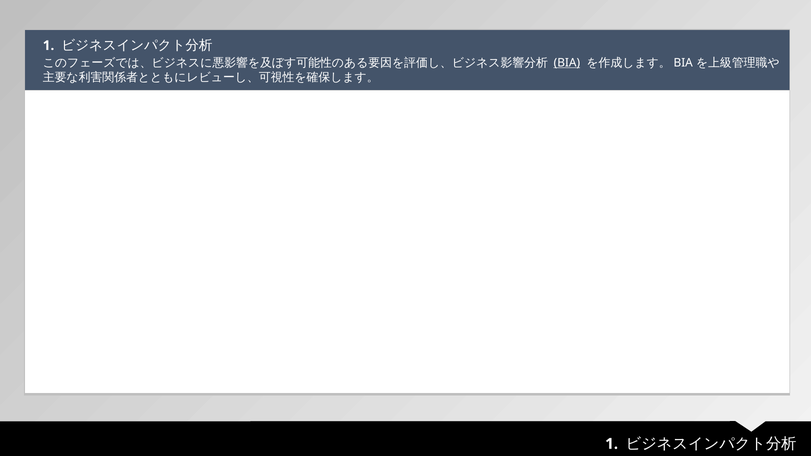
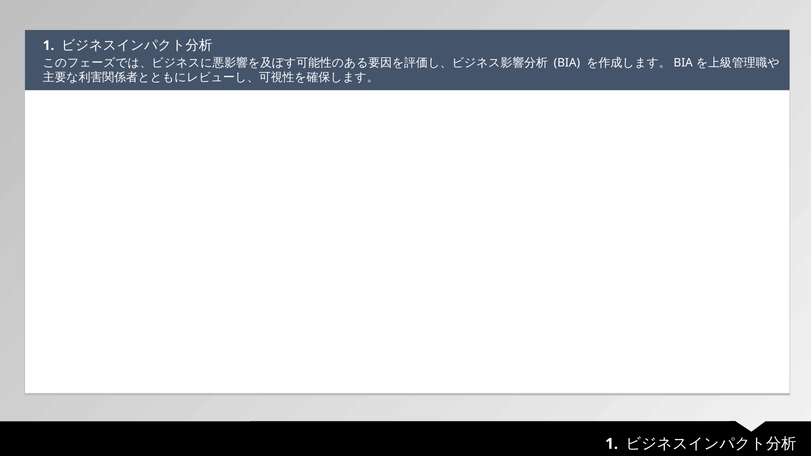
BIA underline: present -> none (567, 63)
